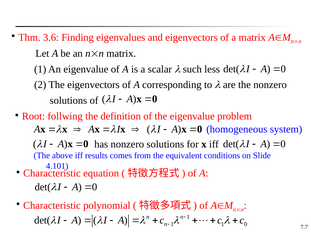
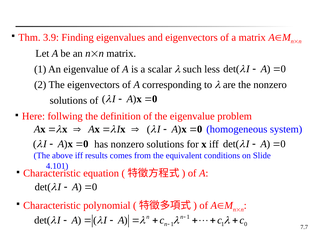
3.6: 3.6 -> 3.9 (51, 37)
Root: Root -> Here (33, 116)
